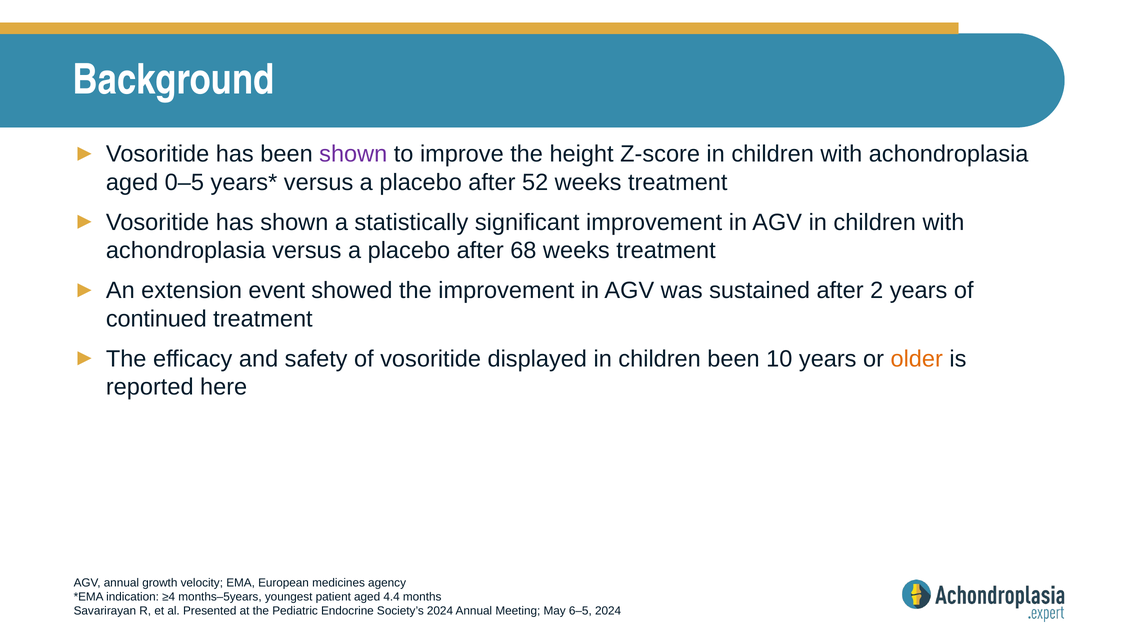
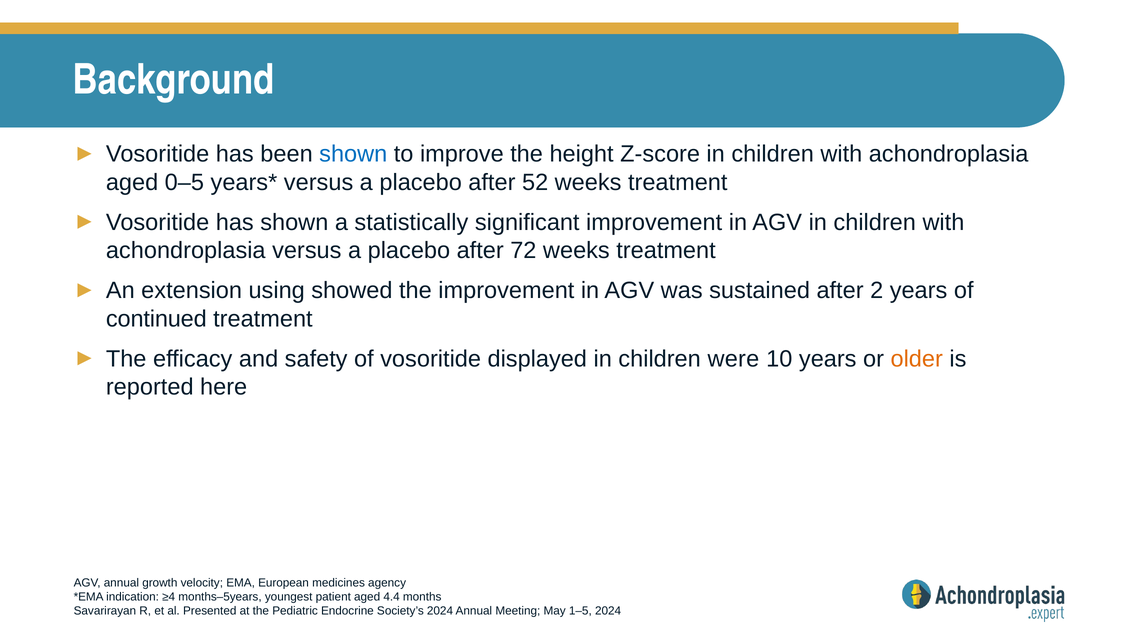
shown colour: purple -> blue (353, 154)
68: 68 -> 72 (523, 251)
event: event -> using (277, 291)
children been: been -> were (733, 359)
6–5: 6–5 -> 1–5 (580, 611)
